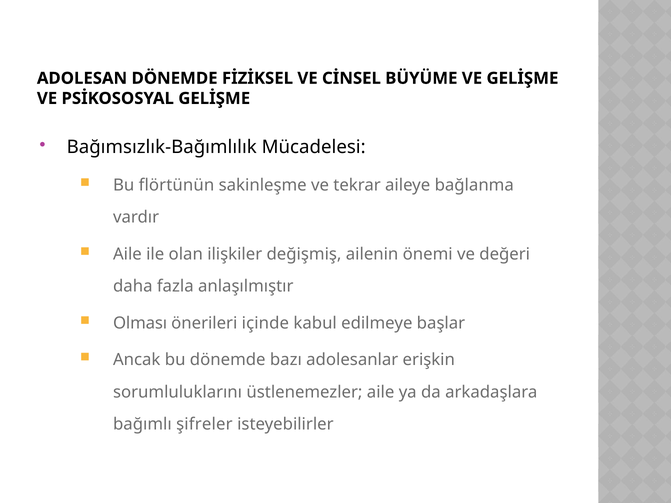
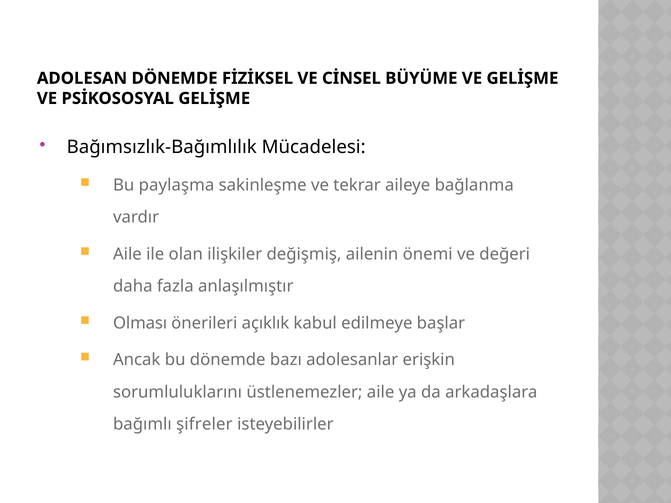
flörtünün: flörtünün -> paylaşma (176, 185)
içinde: içinde -> açıklık (265, 323)
